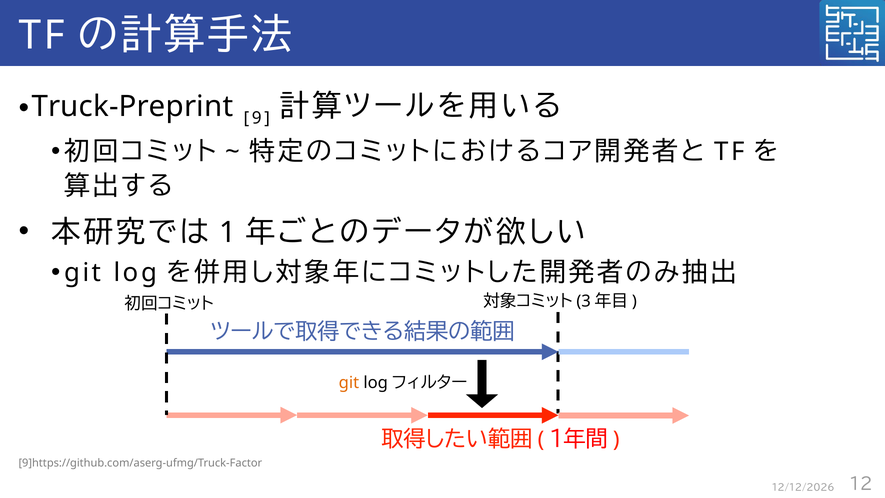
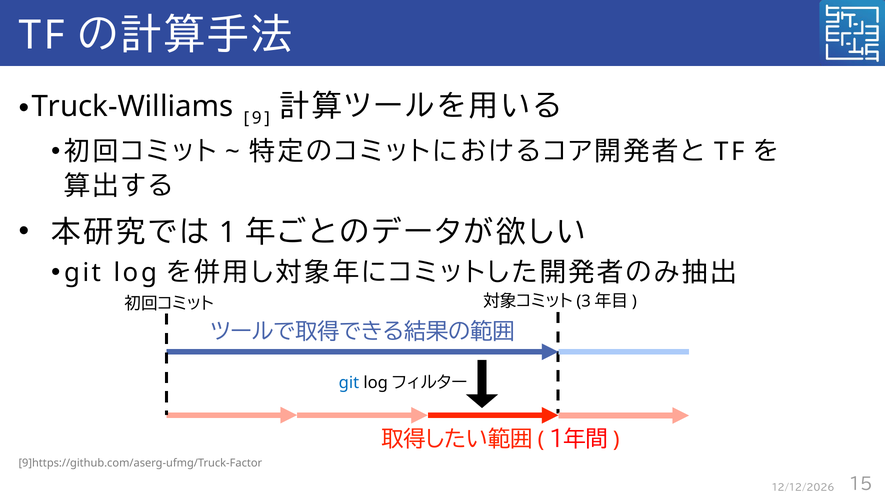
Truck-Preprint: Truck-Preprint -> Truck-Williams (132, 106)
git colour: orange -> blue (349, 383)
12: 12 -> 15 (861, 484)
